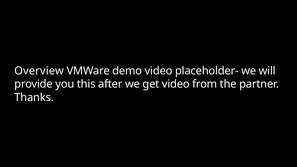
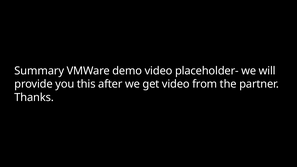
Overview: Overview -> Summary (39, 71)
